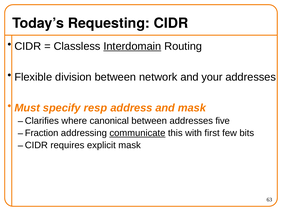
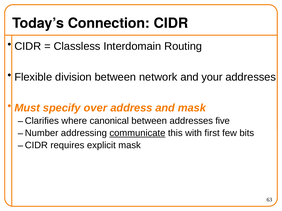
Requesting: Requesting -> Connection (109, 23)
Interdomain underline: present -> none (132, 46)
resp: resp -> over (96, 108)
Fraction: Fraction -> Number (42, 133)
